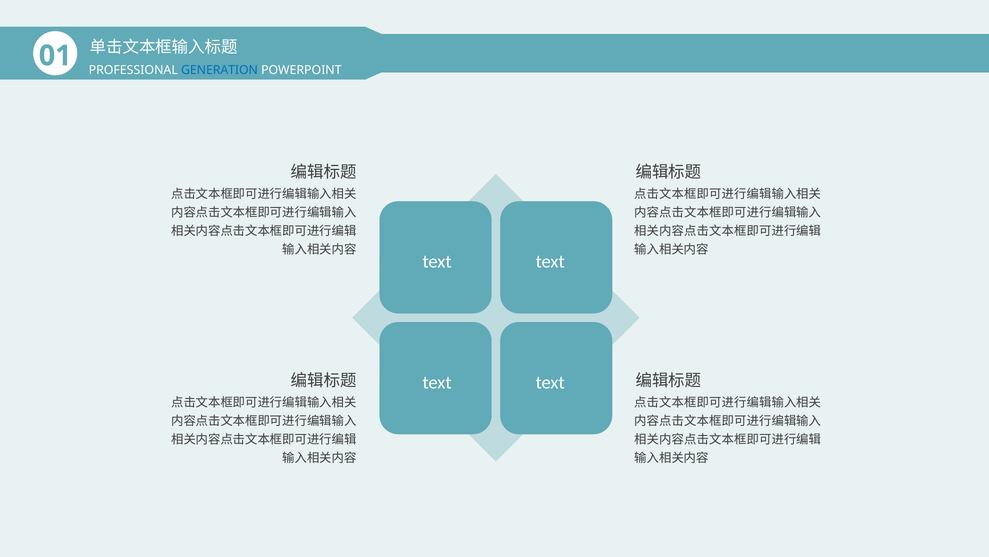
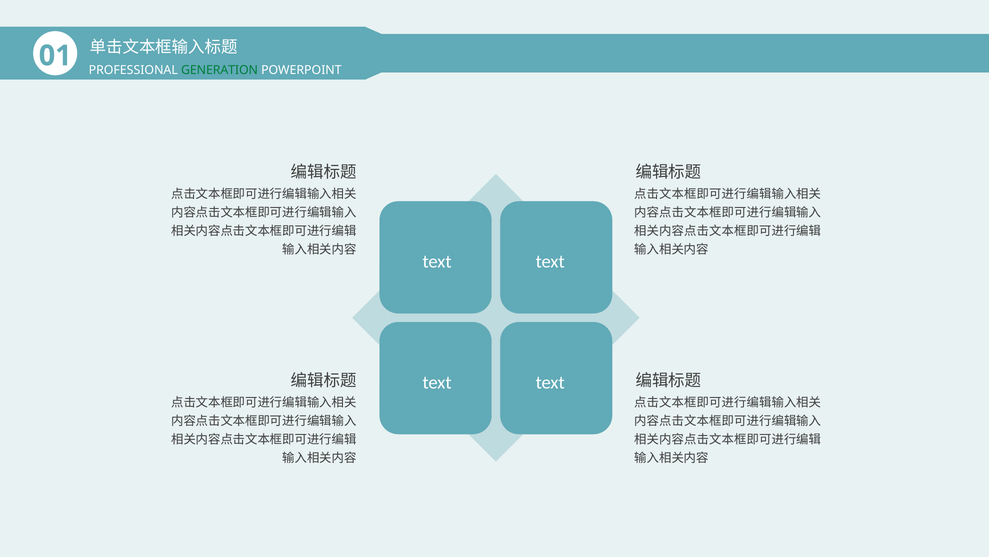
GENERATION colour: blue -> green (220, 70)
